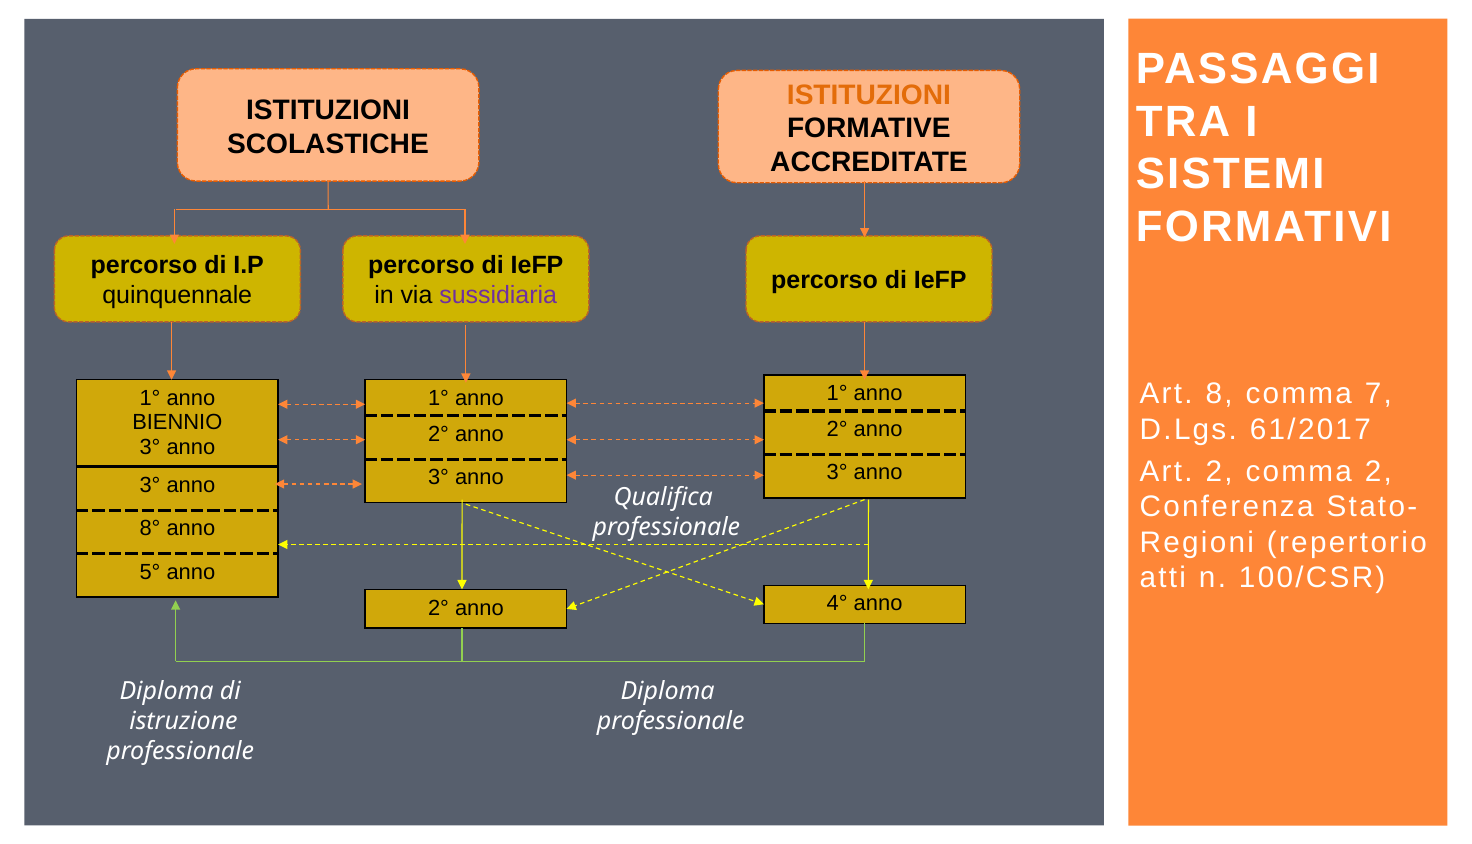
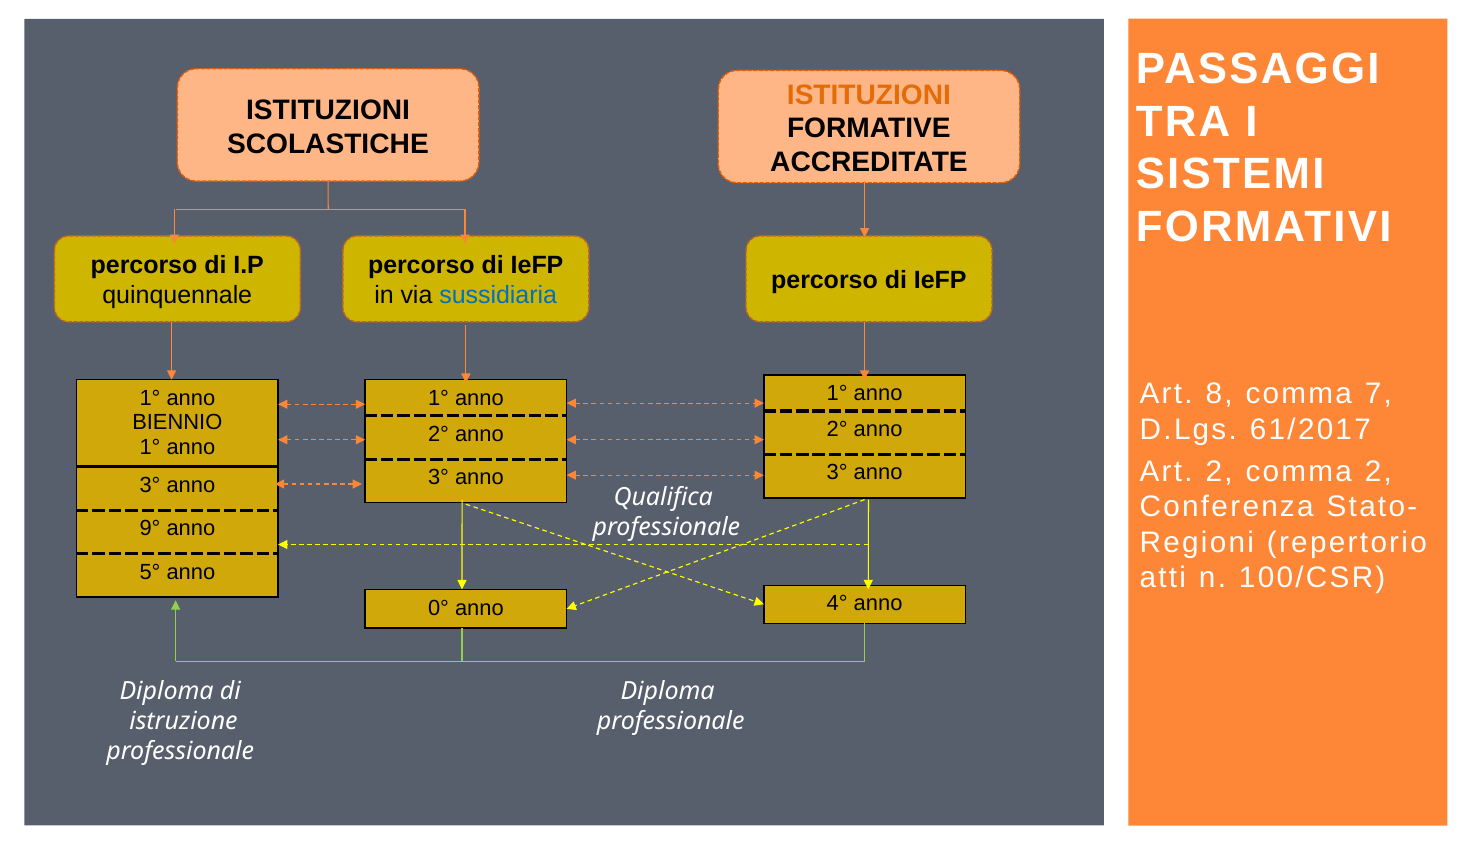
sussidiaria colour: purple -> blue (498, 296)
3°: 3° -> 1° (150, 447)
8°: 8° -> 9° (150, 529)
2°: 2° -> 0° (438, 608)
